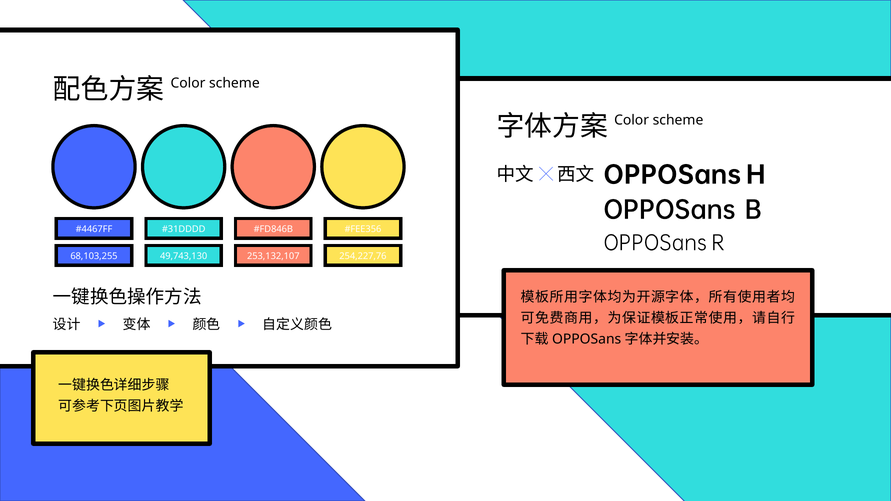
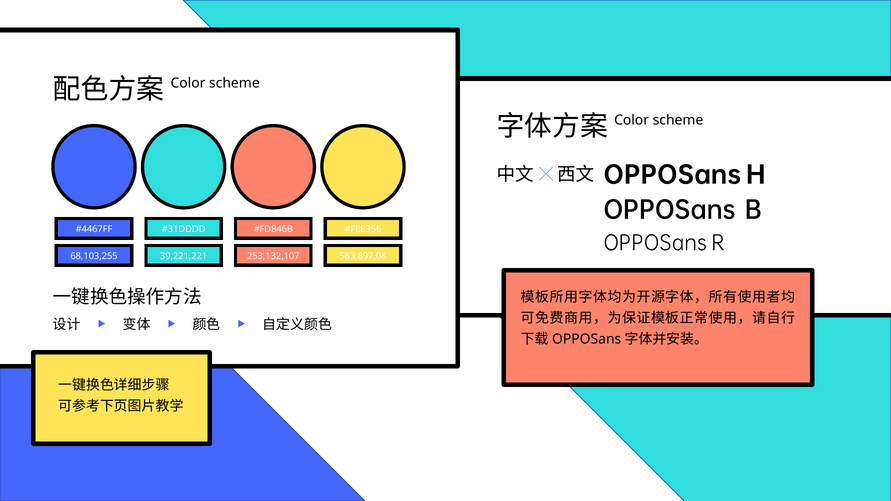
49,743,130: 49,743,130 -> 39,221,221 (184, 256)
254,227,76: 254,227,76 -> 583,897,08 (363, 256)
